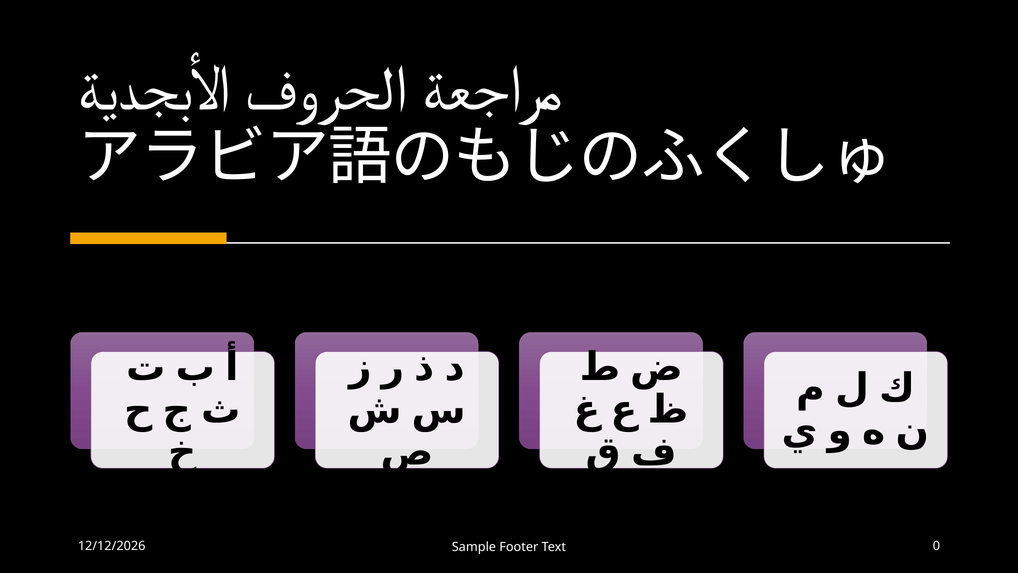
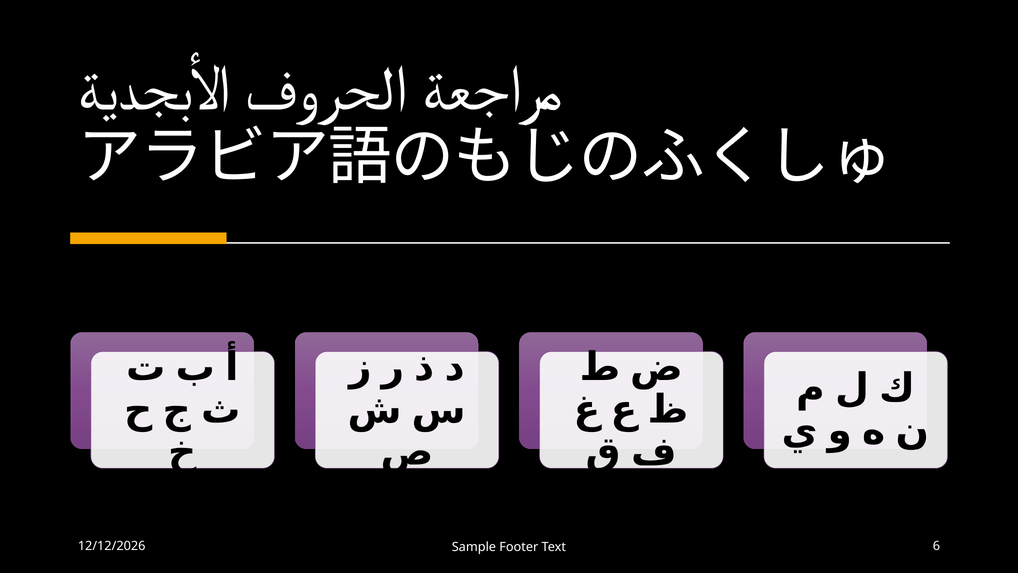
0: 0 -> 6 (937, 546)
